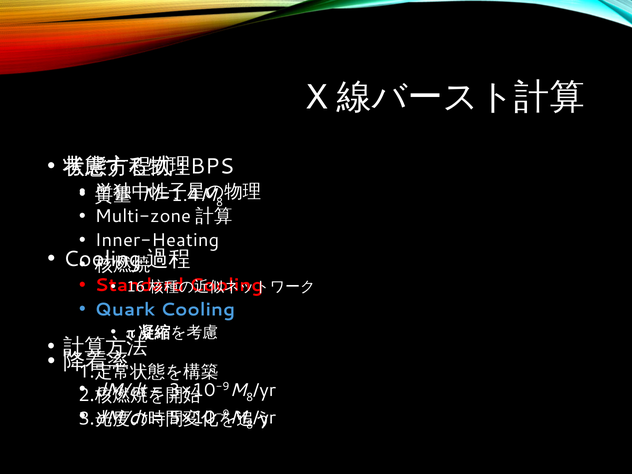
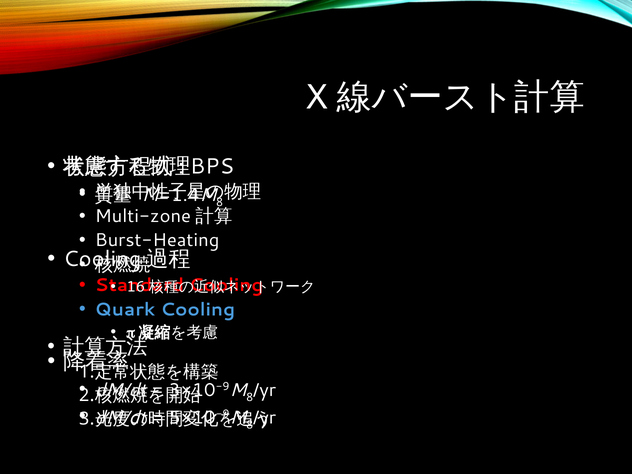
Inner-Heating: Inner-Heating -> Burst-Heating (157, 240)
